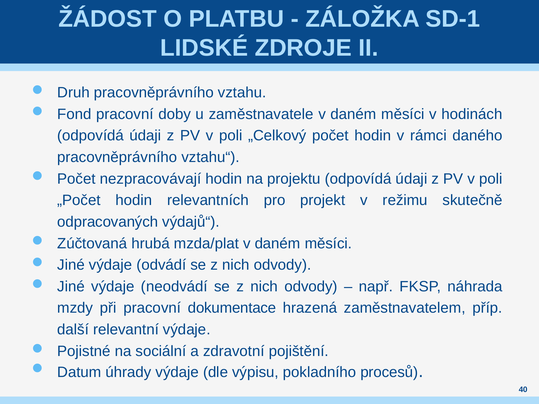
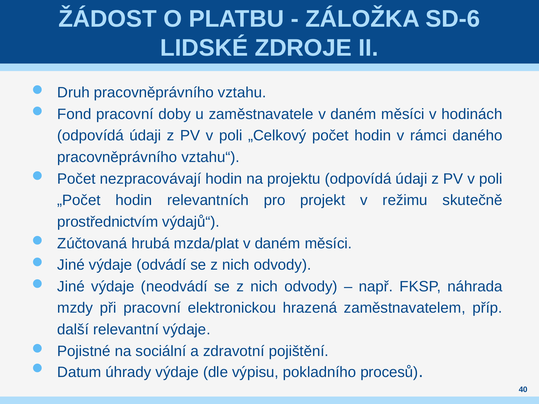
SD-1: SD-1 -> SD-6 (453, 19)
odpracovaných: odpracovaných -> prostřednictvím (108, 222)
dokumentace: dokumentace -> elektronickou (232, 308)
